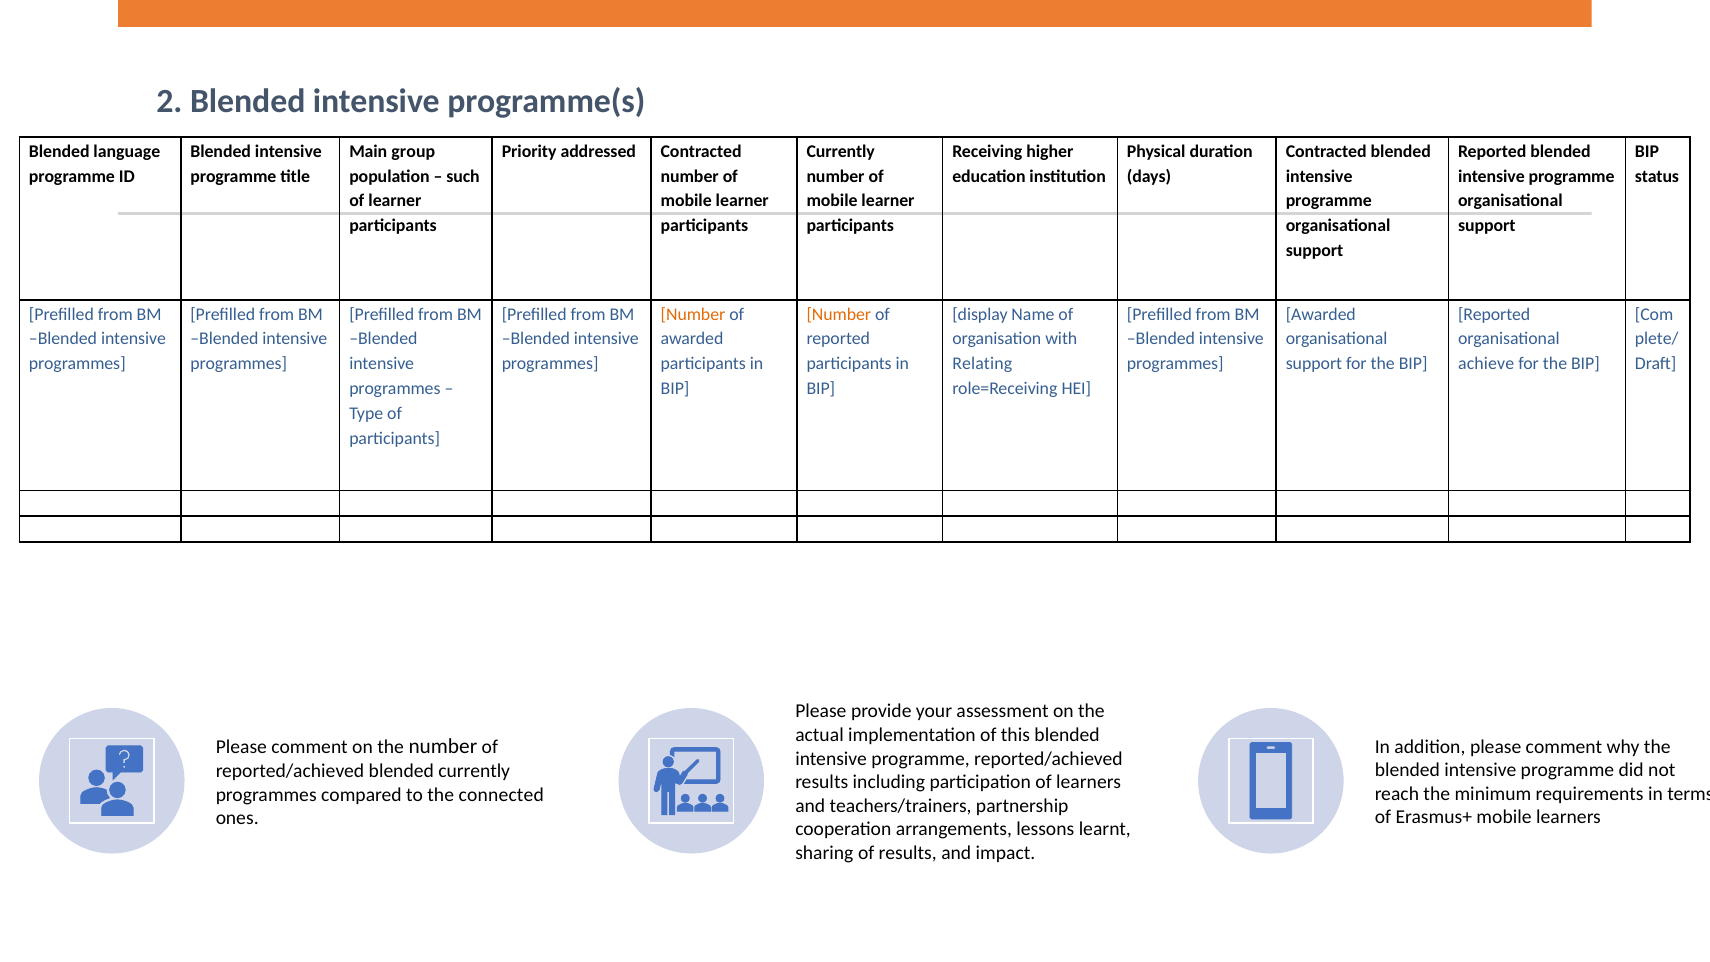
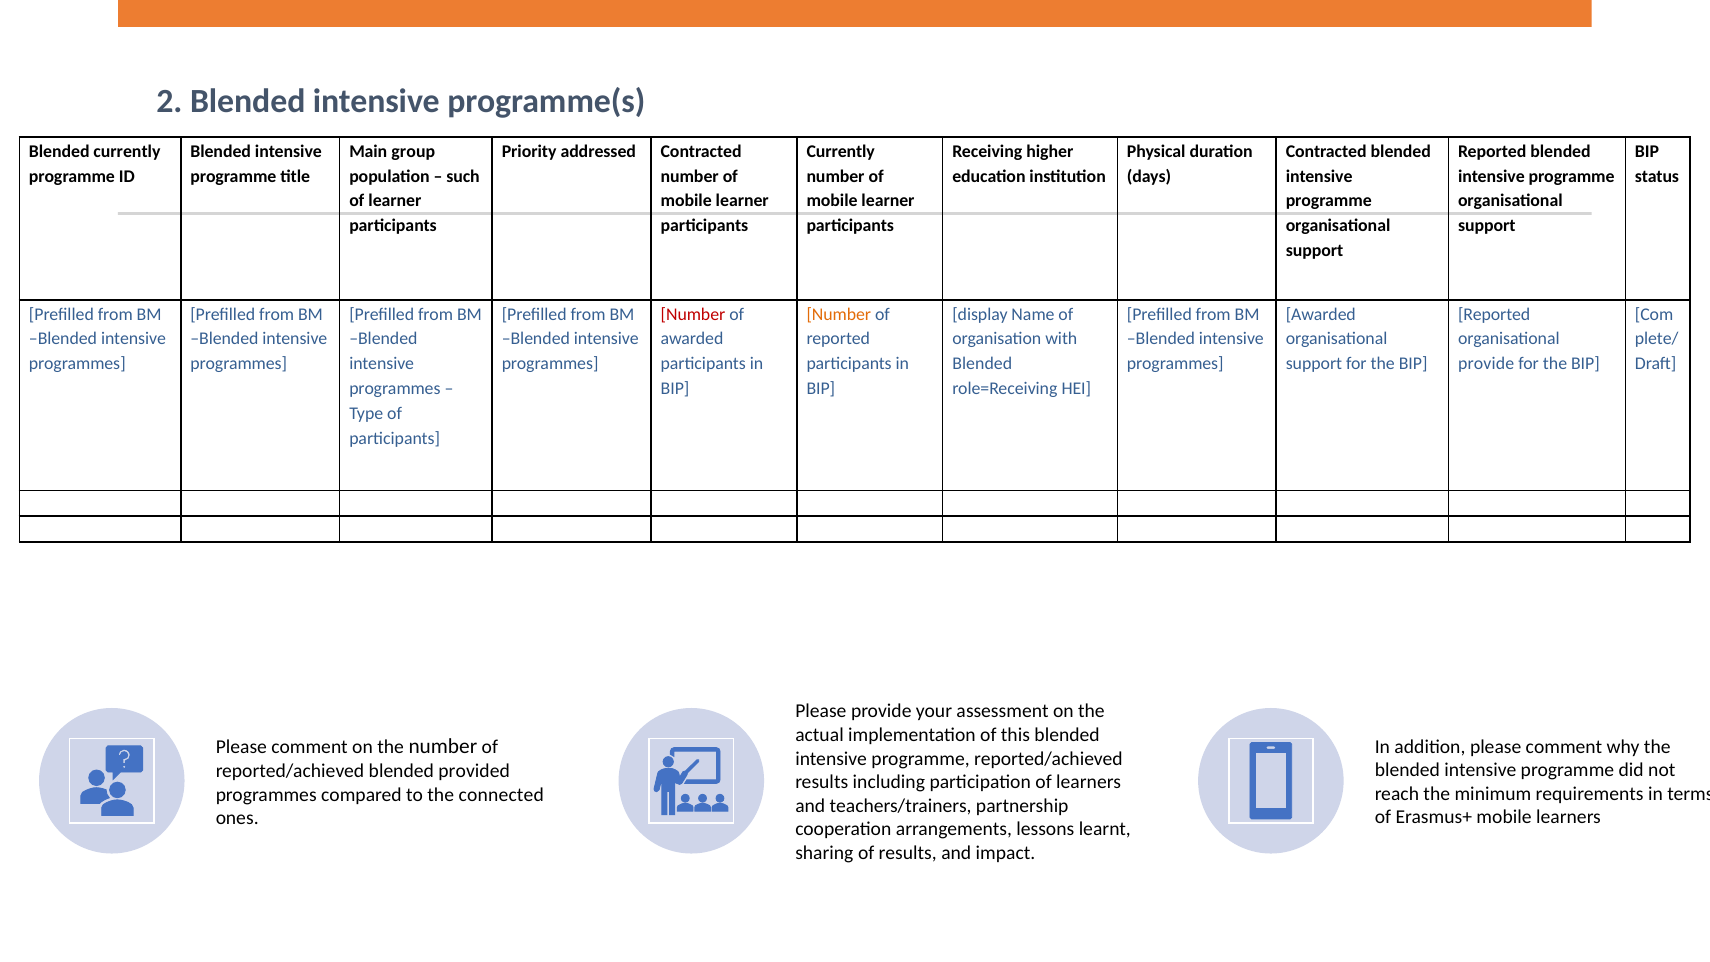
Blended language: language -> currently (127, 151)
Number colour: orange -> red (693, 314)
Relating: Relating -> Blended (982, 364)
achieve: achieve -> provide (1486, 364)
blended currently: currently -> provided (474, 771)
